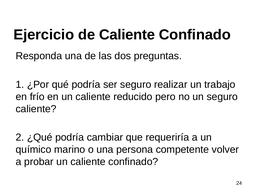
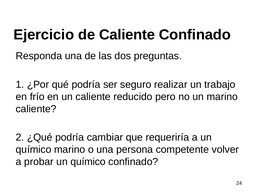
un seguro: seguro -> marino (222, 97)
probar un caliente: caliente -> químico (88, 162)
